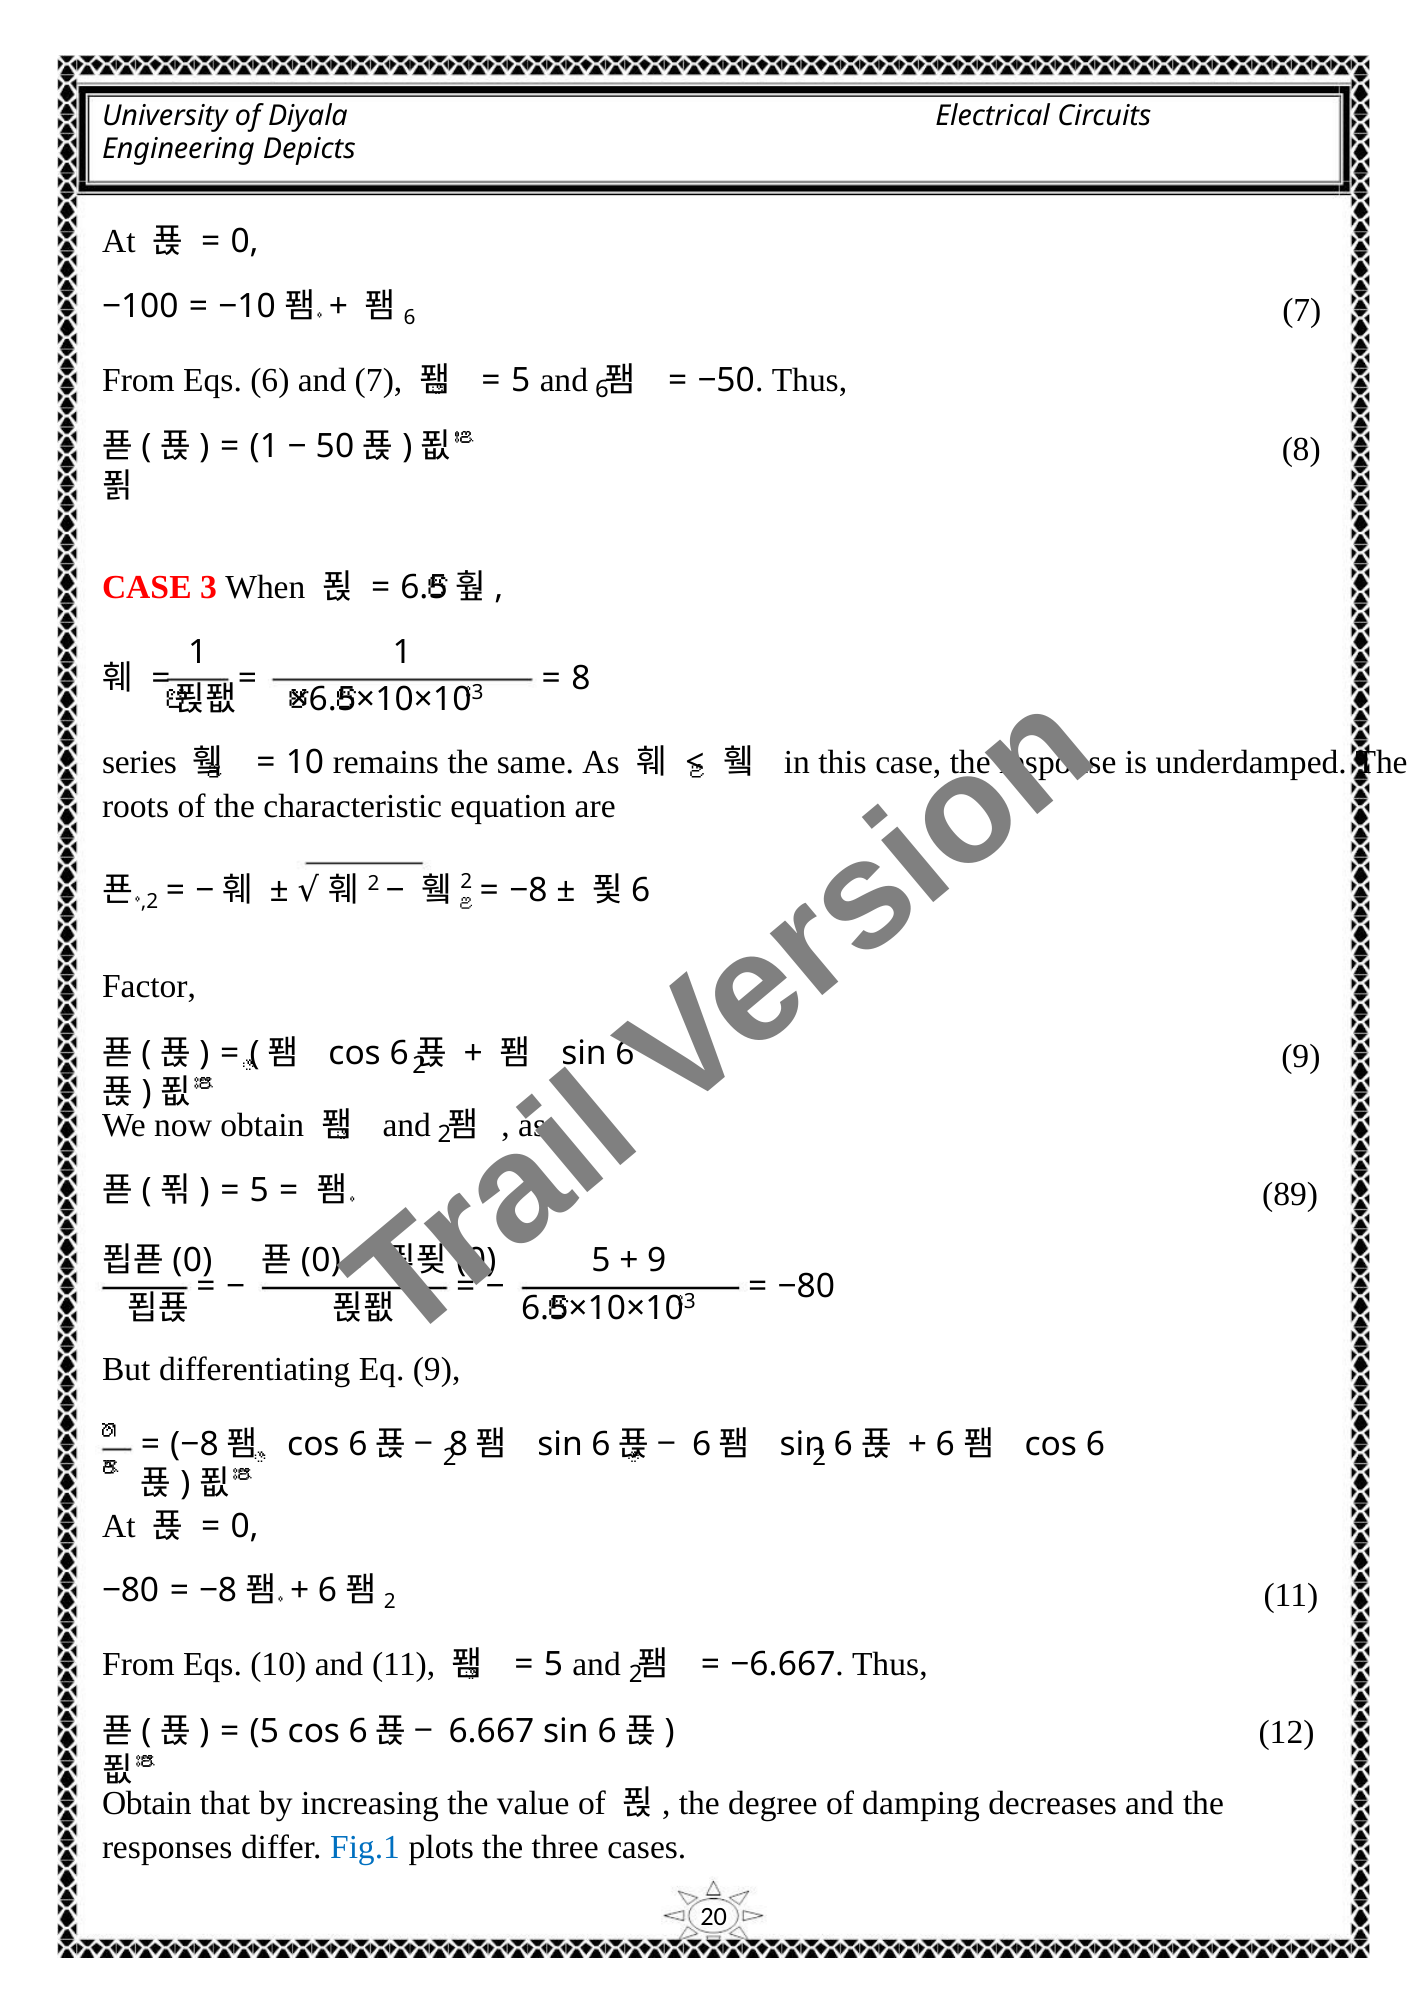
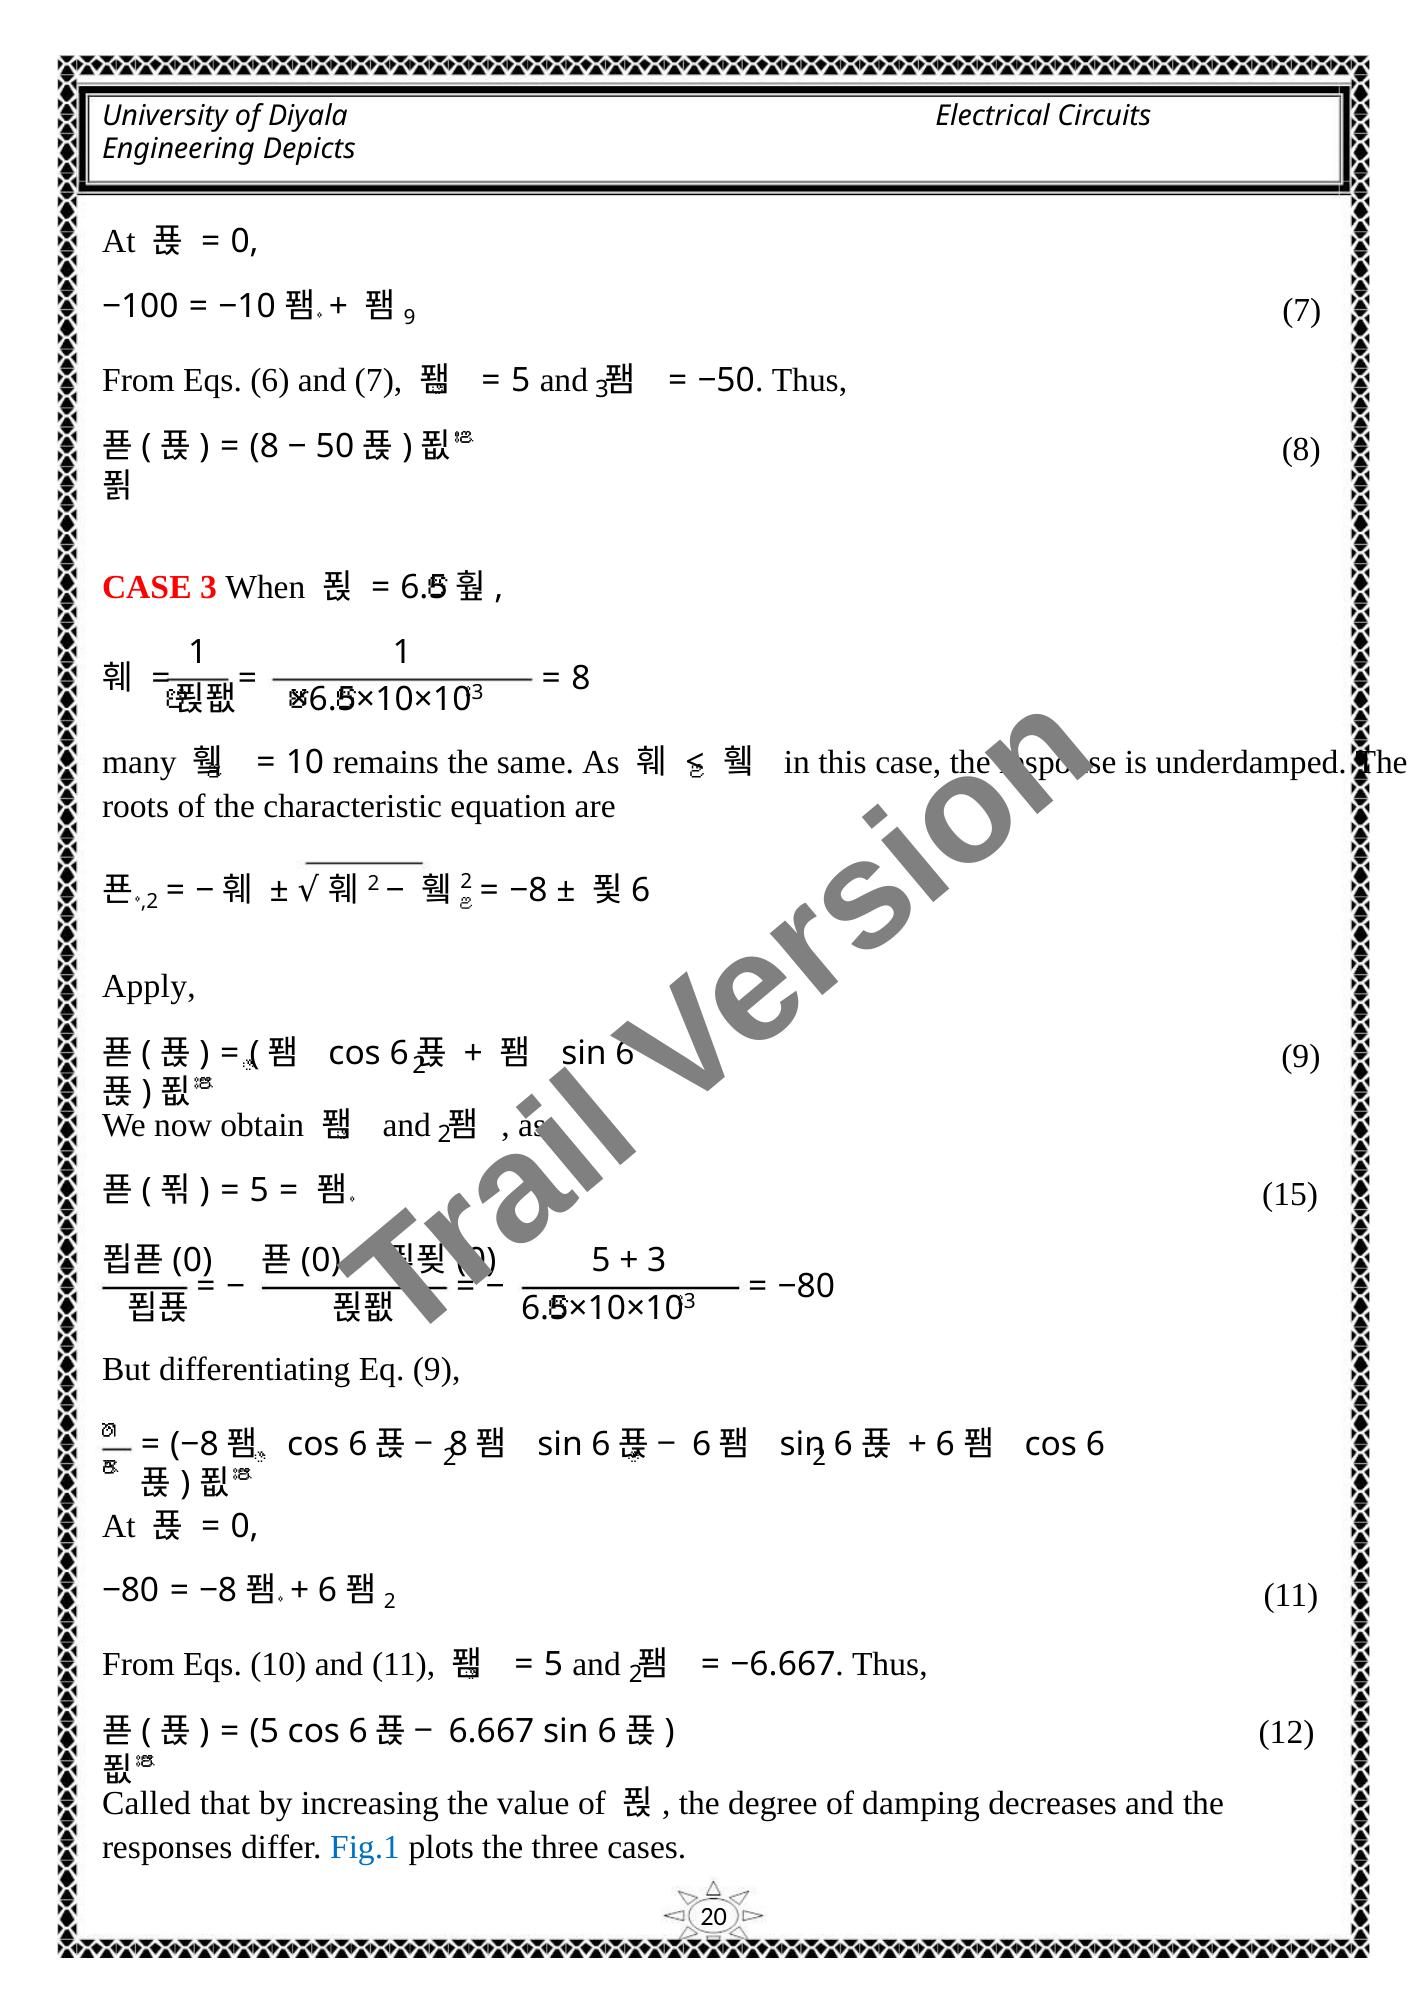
6: 6 -> 9 (410, 318)
6: 6 -> 3 (602, 390)
1: 1 -> 8 (264, 446)
series: series -> many (139, 762)
Factor: Factor -> Apply (149, 987)
89: 89 -> 15 (1290, 1195)
9: 9 -> 3 (657, 1261)
Obtain: Obtain -> Called (147, 1804)
